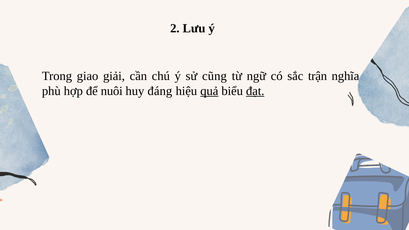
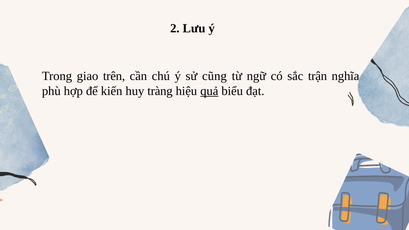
giải: giải -> trên (114, 76)
nuôi: nuôi -> kiến (112, 91)
đáng: đáng -> tràng (160, 91)
đạt underline: present -> none (255, 91)
